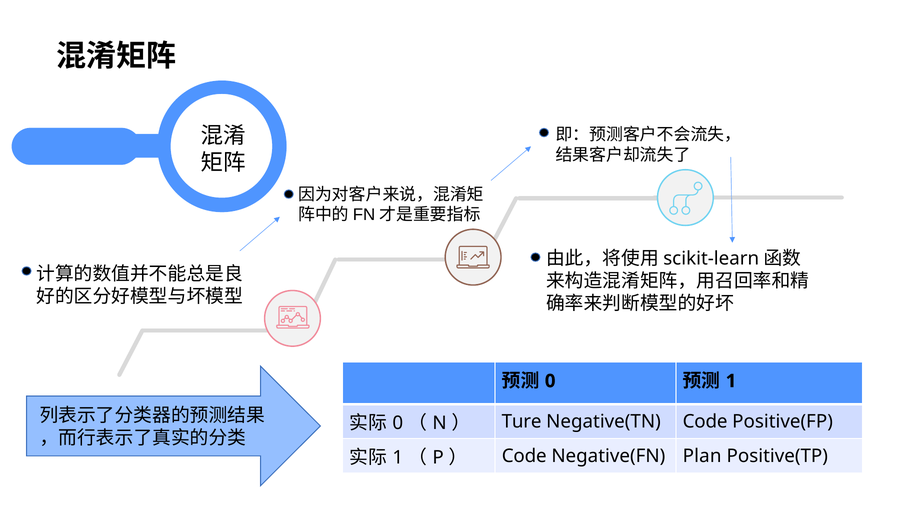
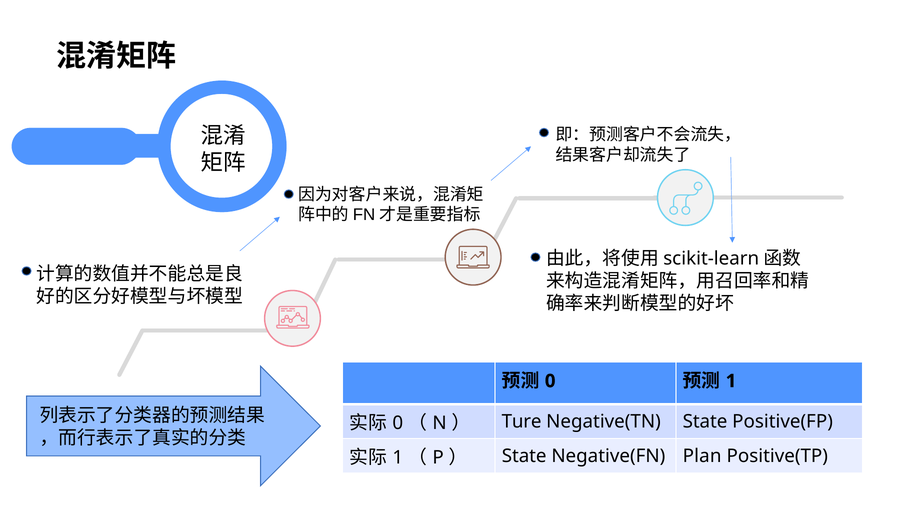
Negative(TN Code: Code -> State (705, 422)
Code: Code -> State (524, 456)
